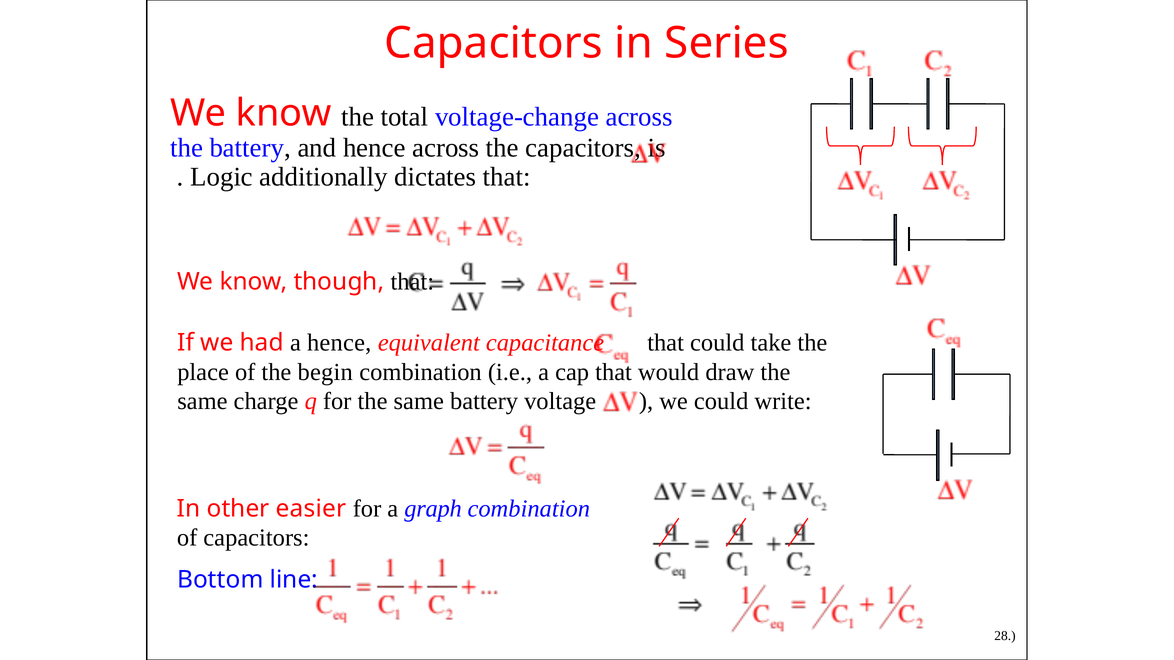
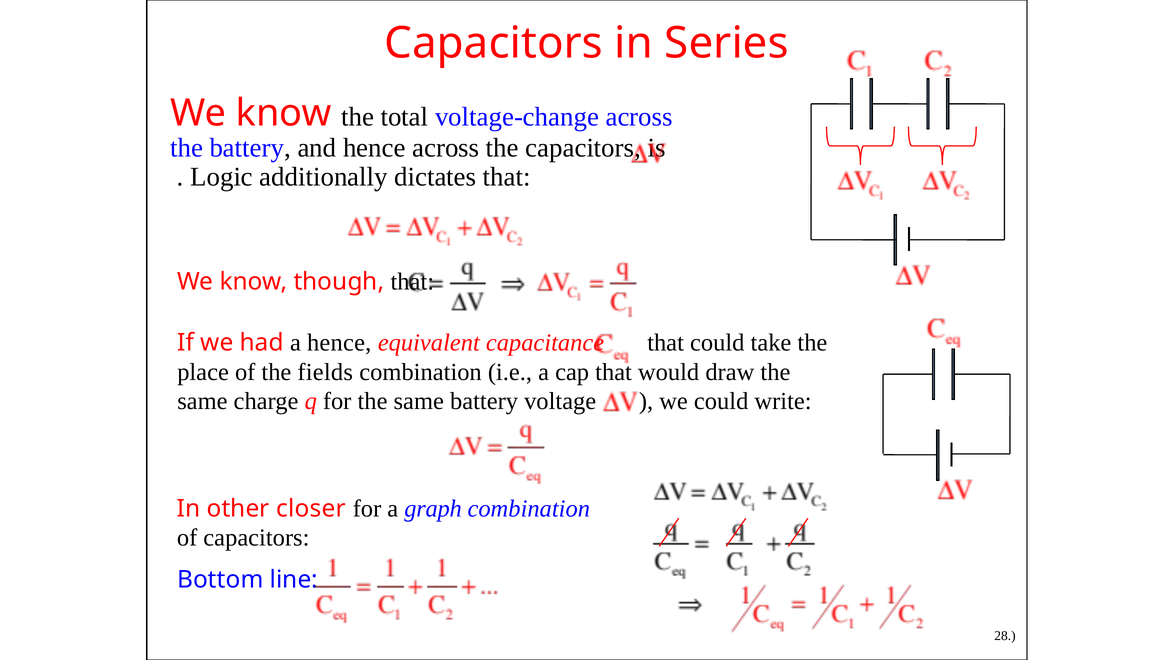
begin: begin -> fields (325, 372)
easier: easier -> closer (311, 509)
